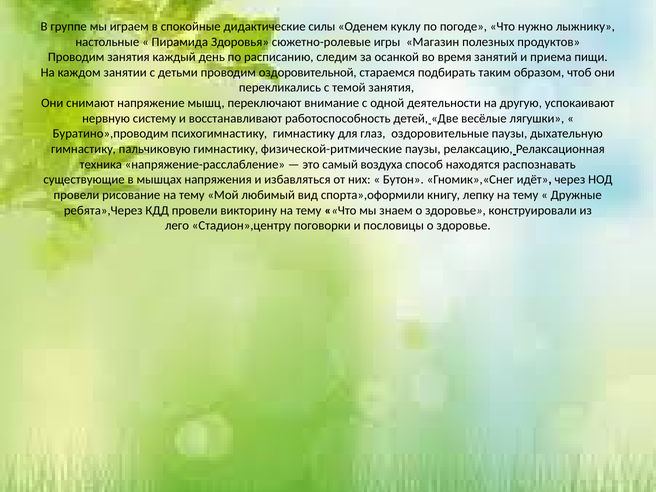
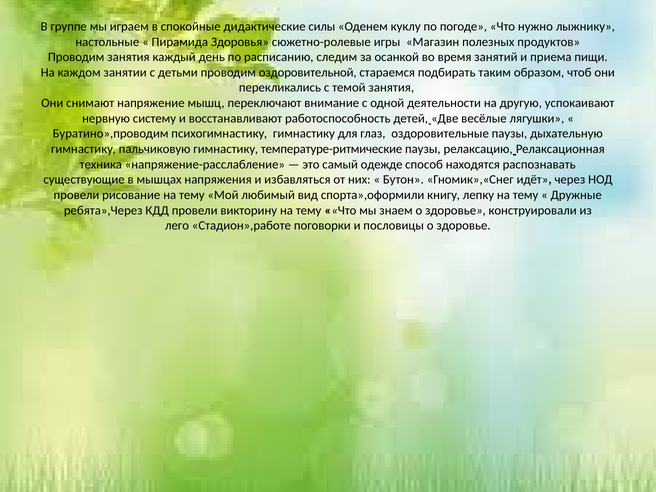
физической-ритмические: физической-ритмические -> температуре-ритмические (332, 149)
воздуха: воздуха -> одежде (382, 164)
Стадион»,центру: Стадион»,центру -> Стадион»,работе (241, 226)
